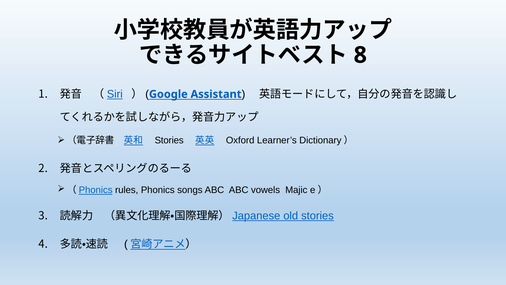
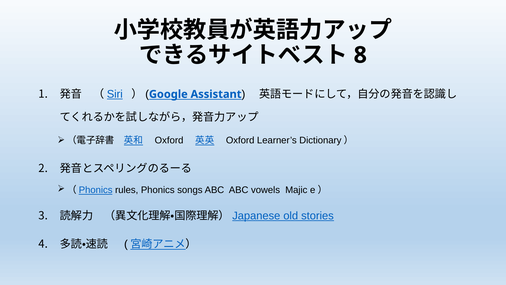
Stories: Stories -> Oxford (169, 140)
